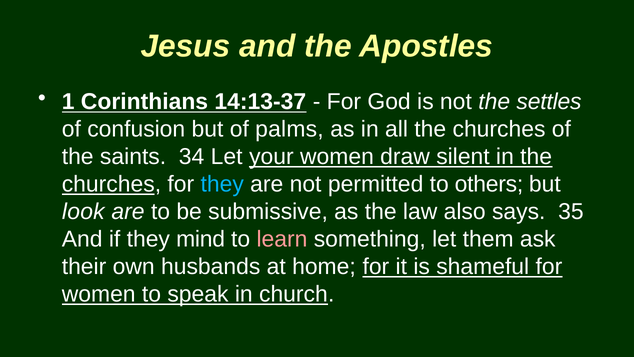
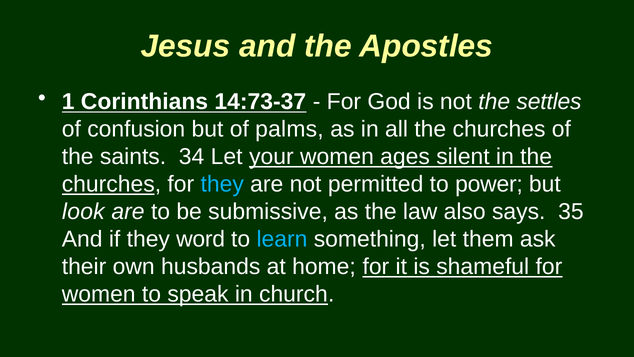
14:13-37: 14:13-37 -> 14:73-37 (260, 102)
draw: draw -> ages (405, 157)
others: others -> power (489, 184)
mind: mind -> word (201, 239)
learn colour: pink -> light blue (282, 239)
